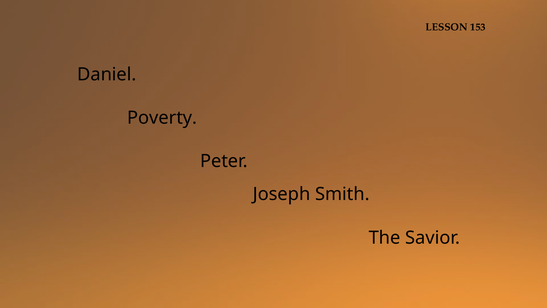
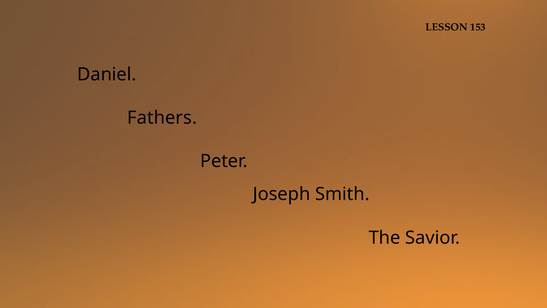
Poverty: Poverty -> Fathers (162, 118)
